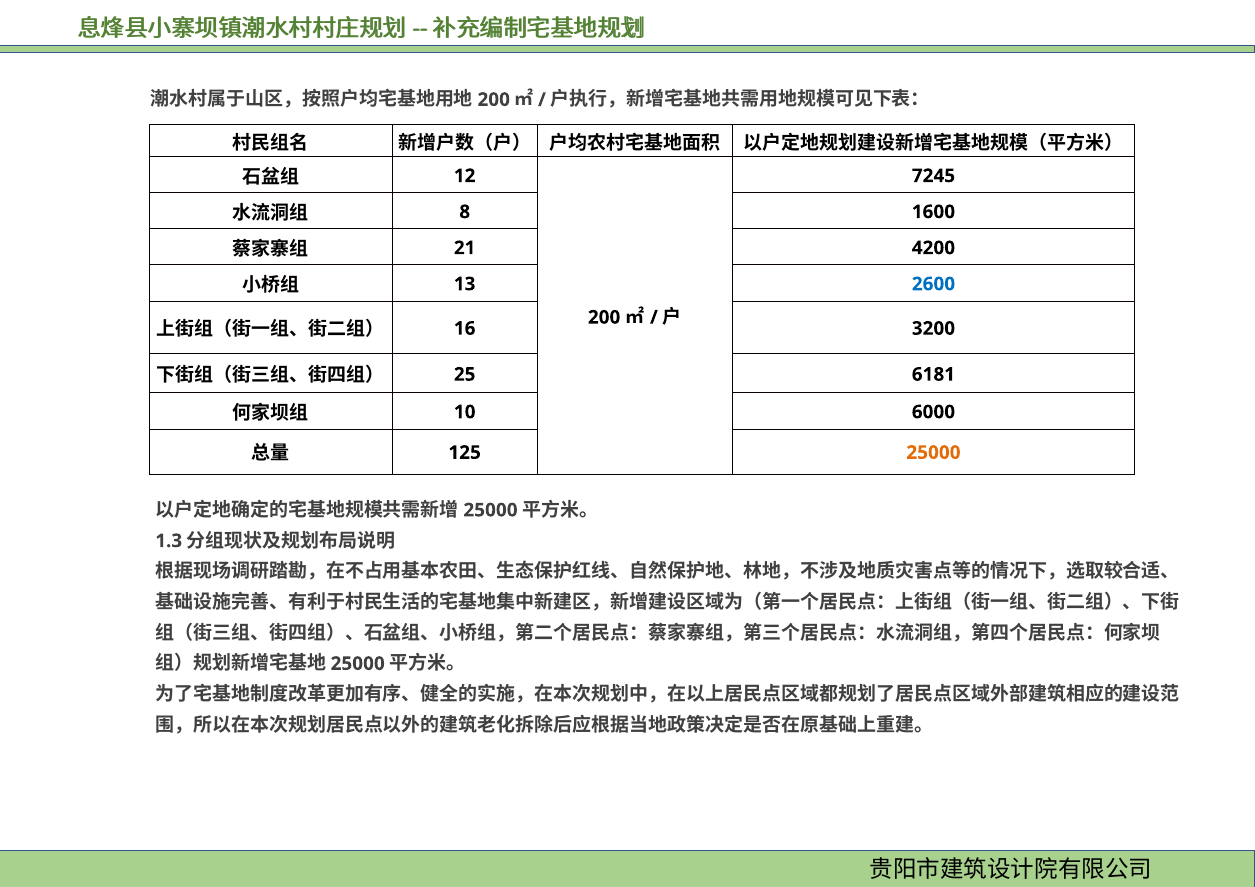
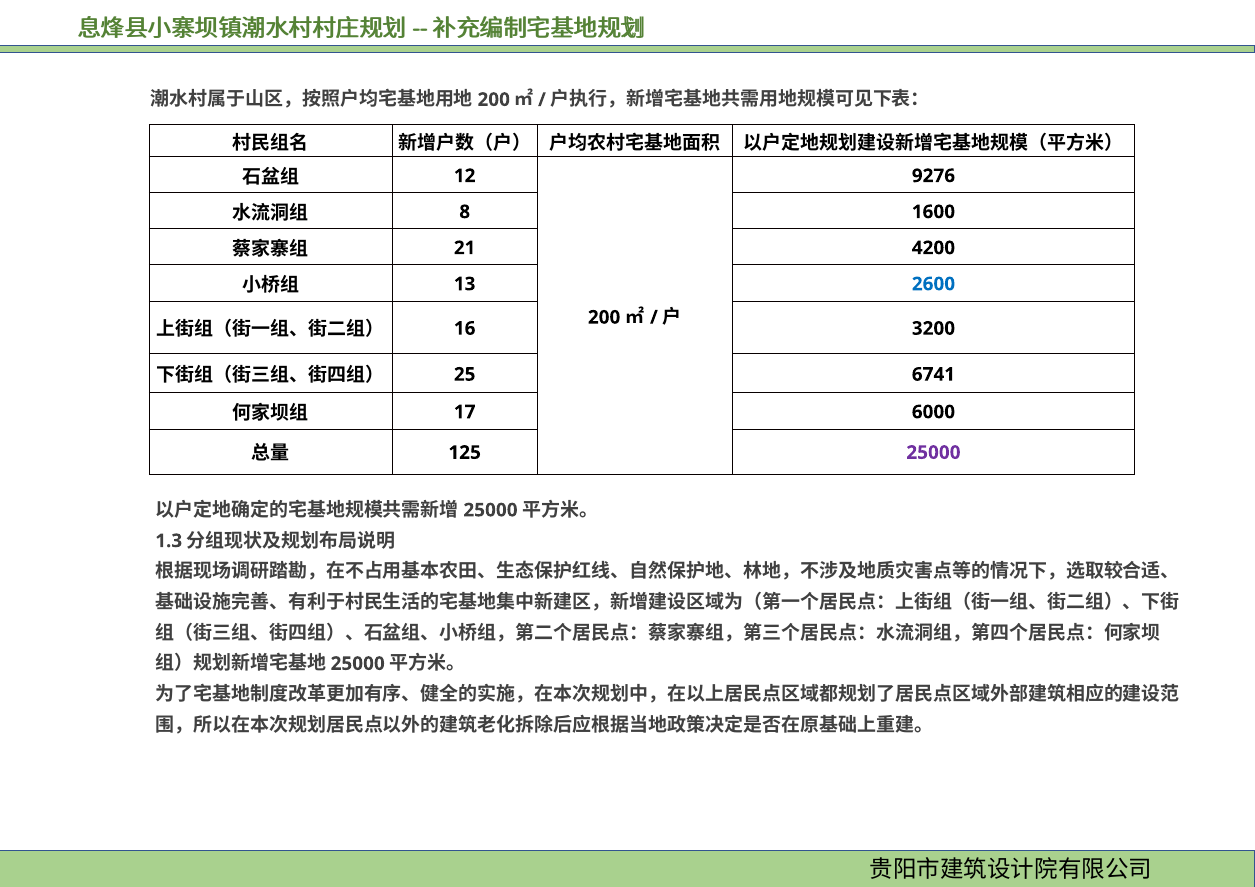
7245: 7245 -> 9276 (933, 176)
6181: 6181 -> 6741 (933, 375)
10: 10 -> 17 (465, 412)
25000 colour: orange -> purple (933, 453)
